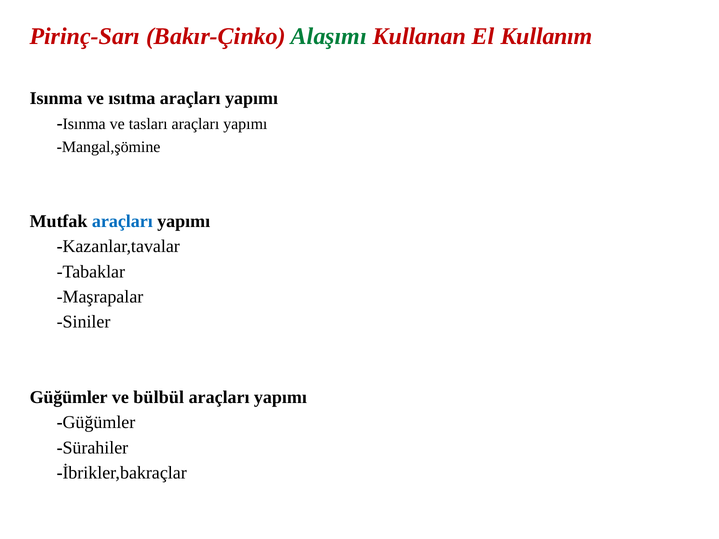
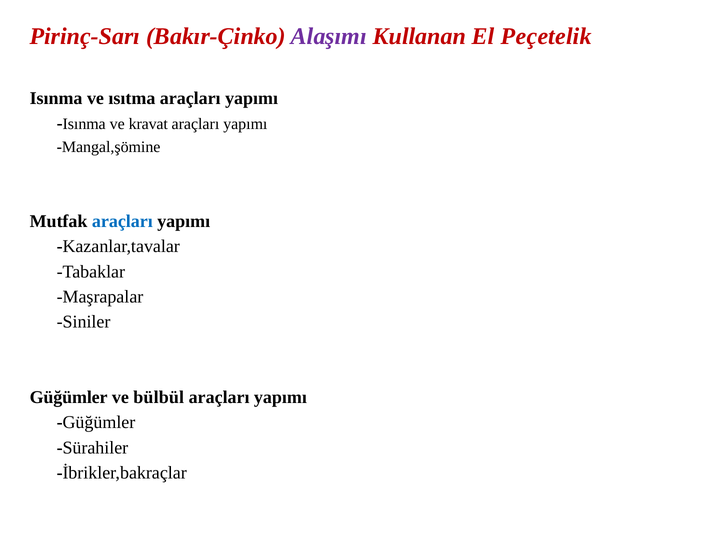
Alaşımı colour: green -> purple (329, 37)
Kullanım: Kullanım -> Peçetelik (546, 37)
tasları: tasları -> kravat (148, 124)
